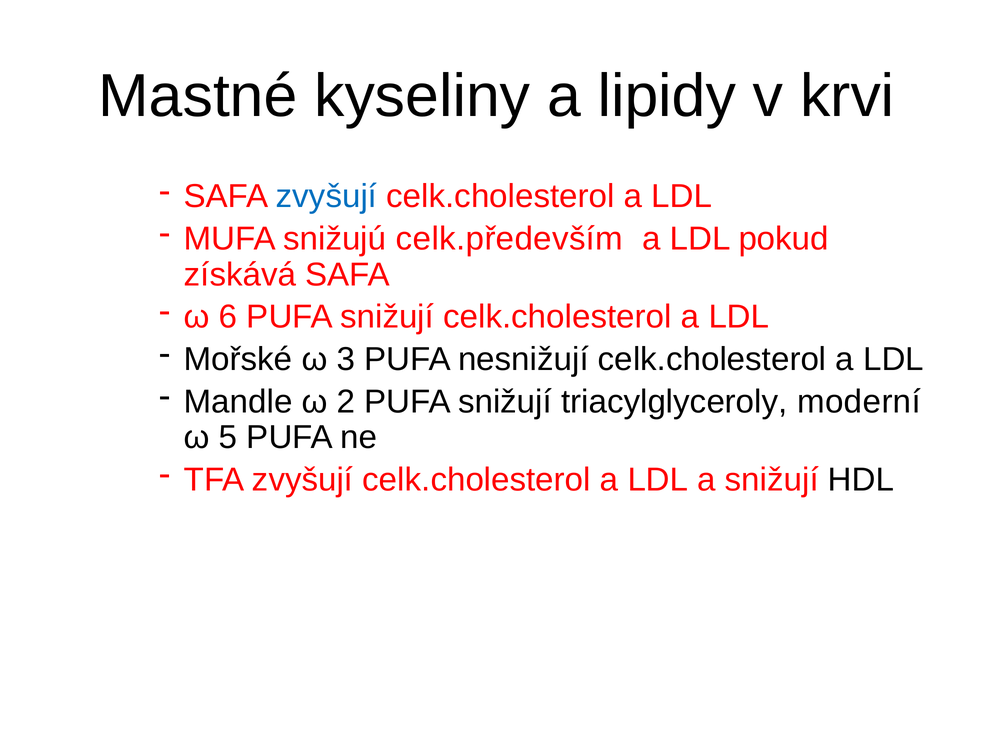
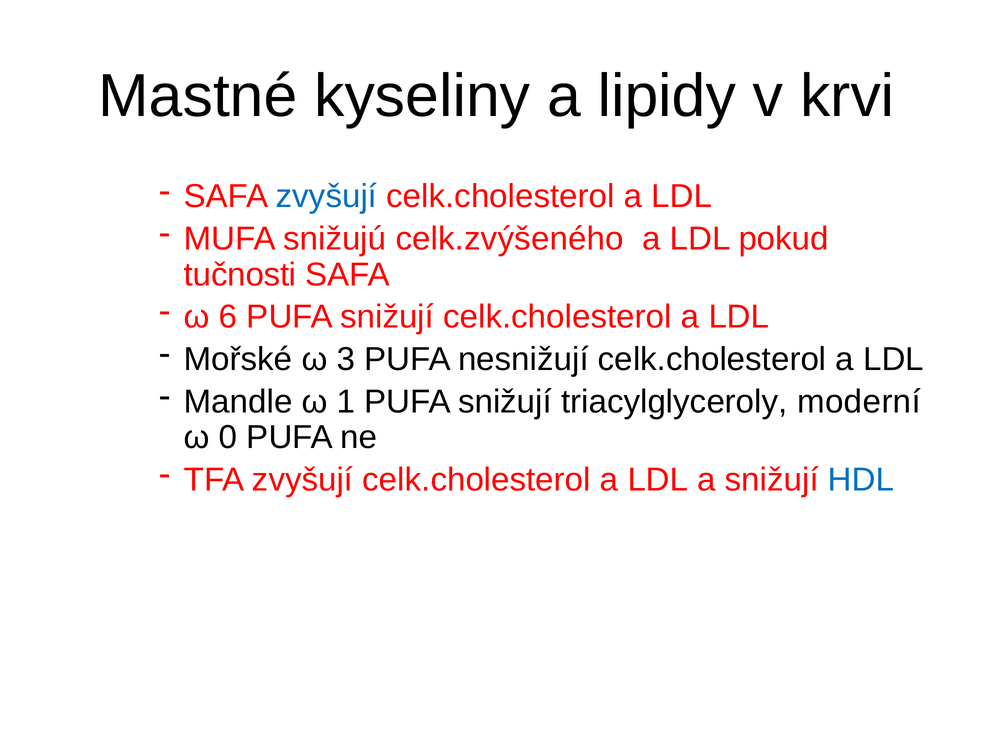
celk.především: celk.především -> celk.zvýšeného (510, 239)
získává: získává -> tučnosti (240, 275)
2: 2 -> 1 (346, 402)
5: 5 -> 0 (228, 438)
HDL colour: black -> blue (861, 480)
